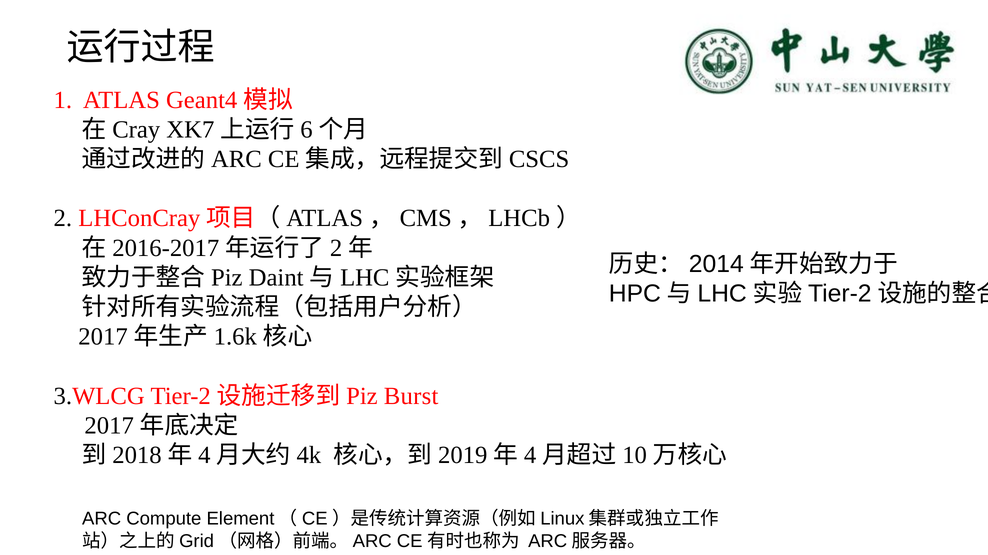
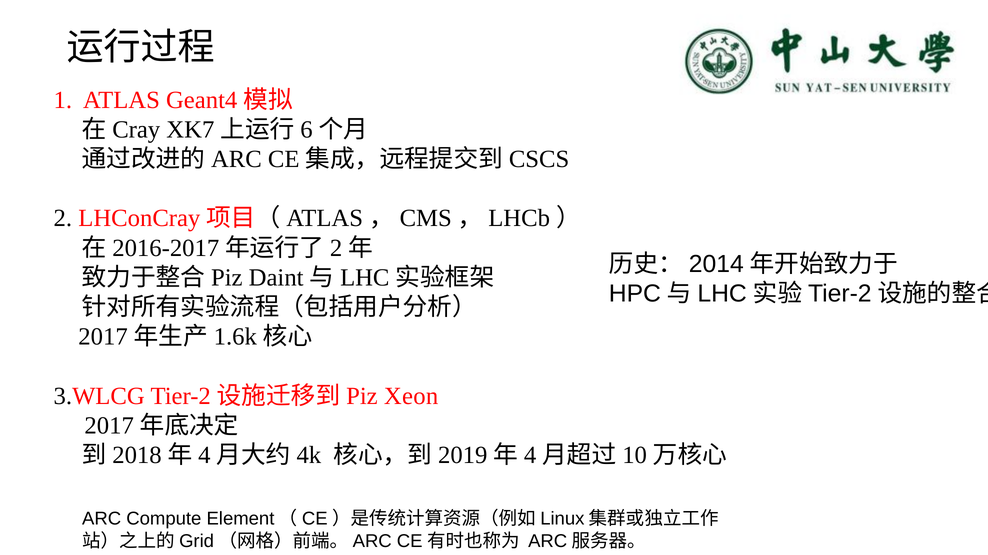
Burst: Burst -> Xeon (411, 396)
